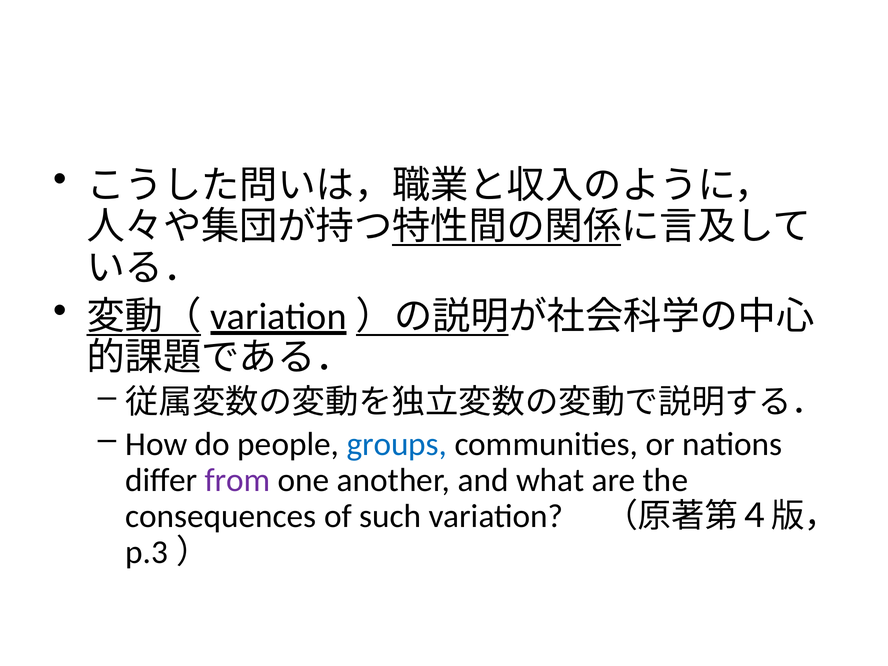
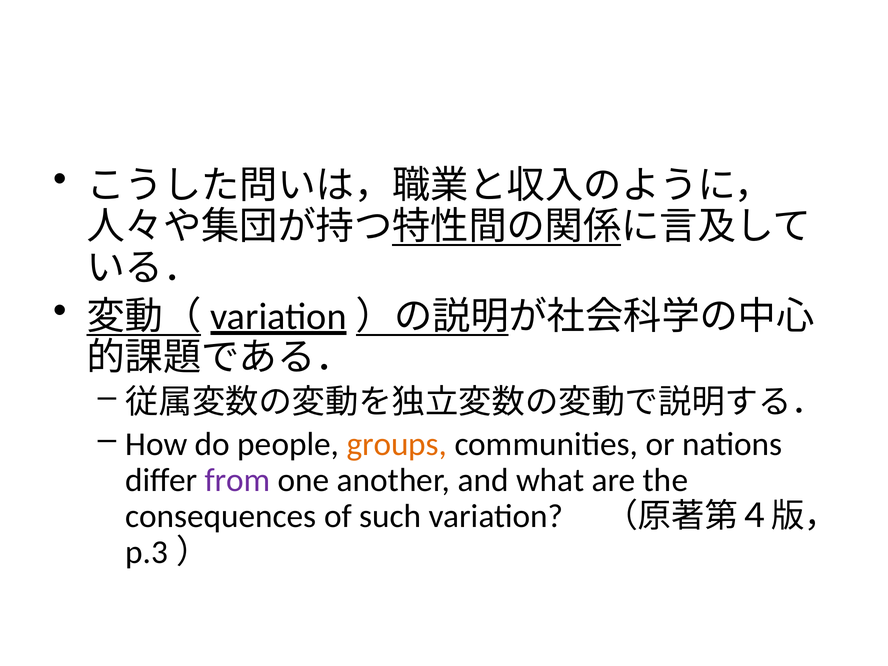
groups colour: blue -> orange (397, 444)
